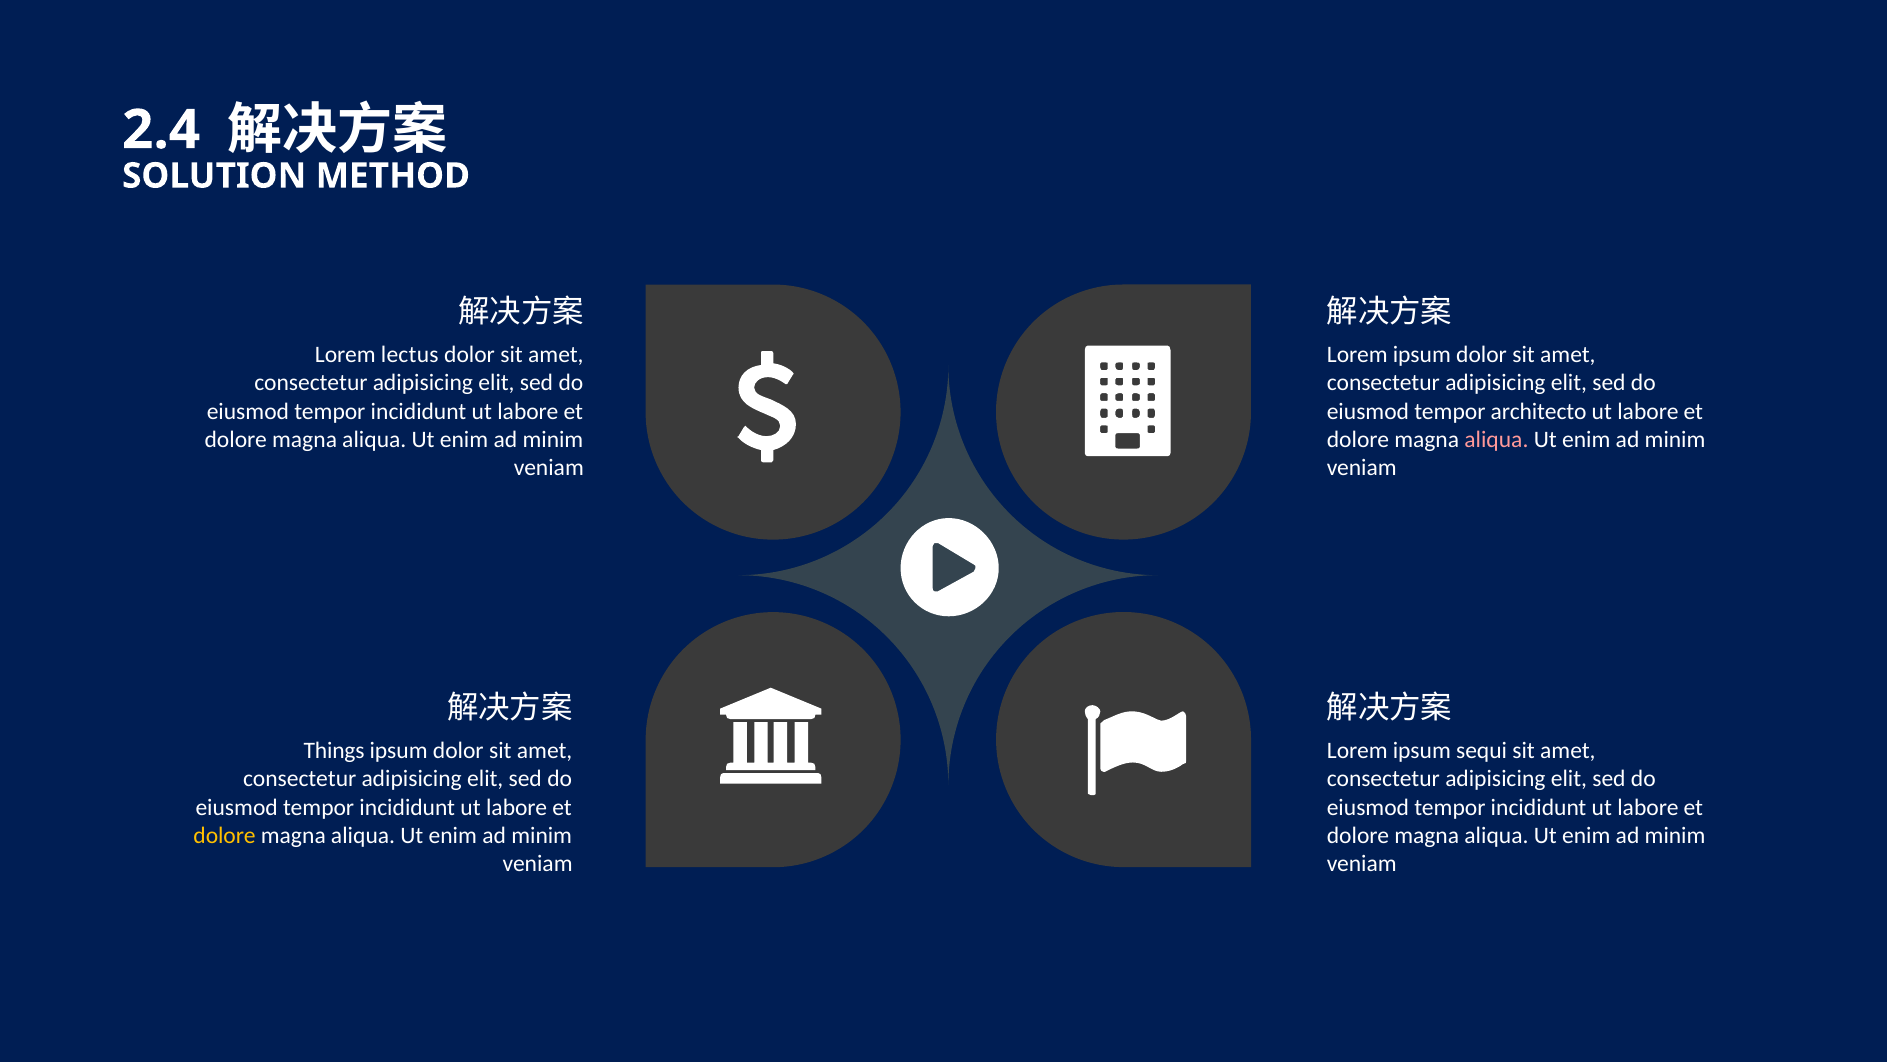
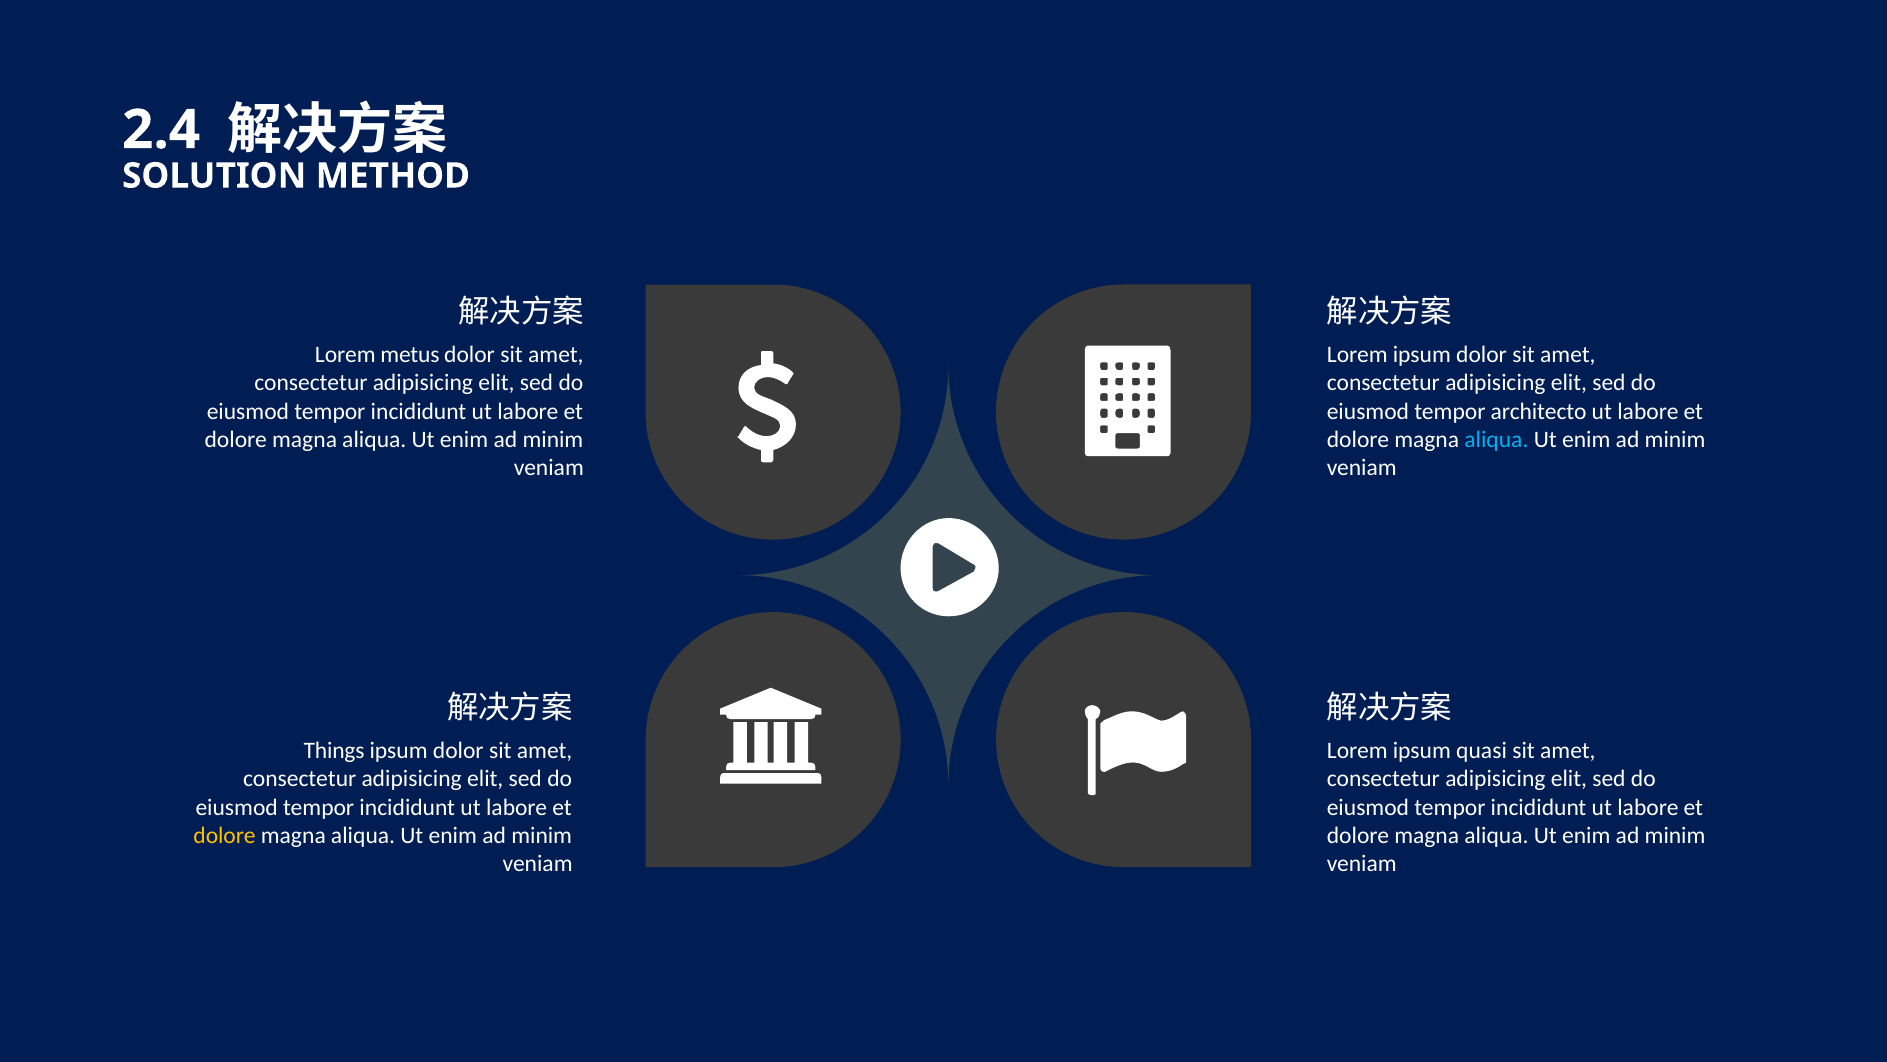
lectus: lectus -> metus (410, 355)
aliqua colour: pink -> light blue (1496, 440)
sequi: sequi -> quasi (1482, 750)
